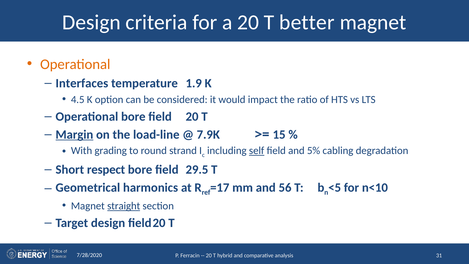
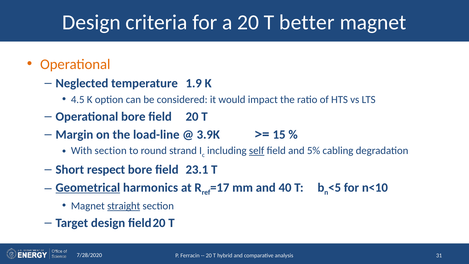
Interfaces: Interfaces -> Neglected (82, 83)
Margin underline: present -> none (74, 134)
7.9K: 7.9K -> 3.9K (208, 134)
With grading: grading -> section (111, 151)
29.5: 29.5 -> 23.1 (197, 169)
Geometrical underline: none -> present (88, 187)
56: 56 -> 40 (285, 187)
